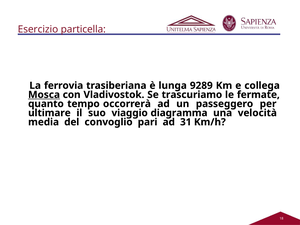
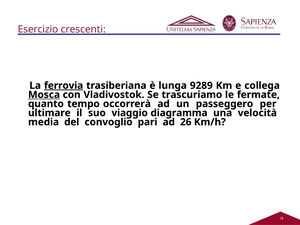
particella: particella -> crescenti (83, 29)
ferrovia underline: none -> present (64, 86)
31: 31 -> 26 (186, 122)
